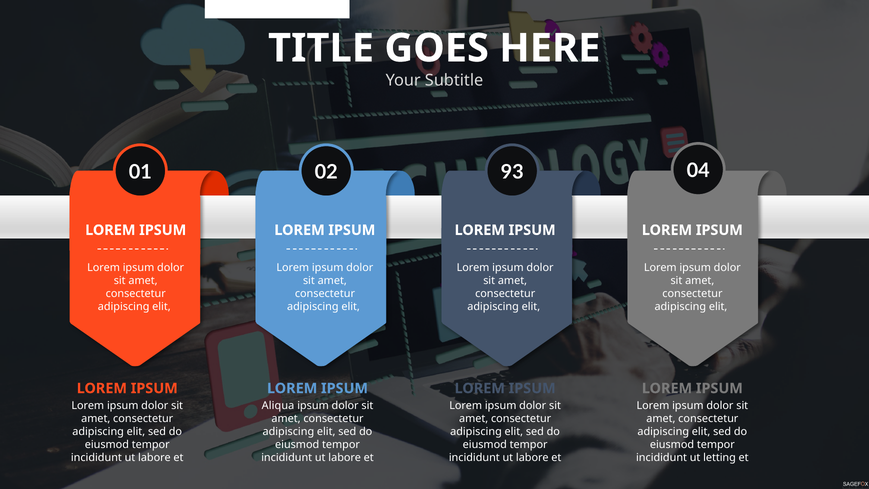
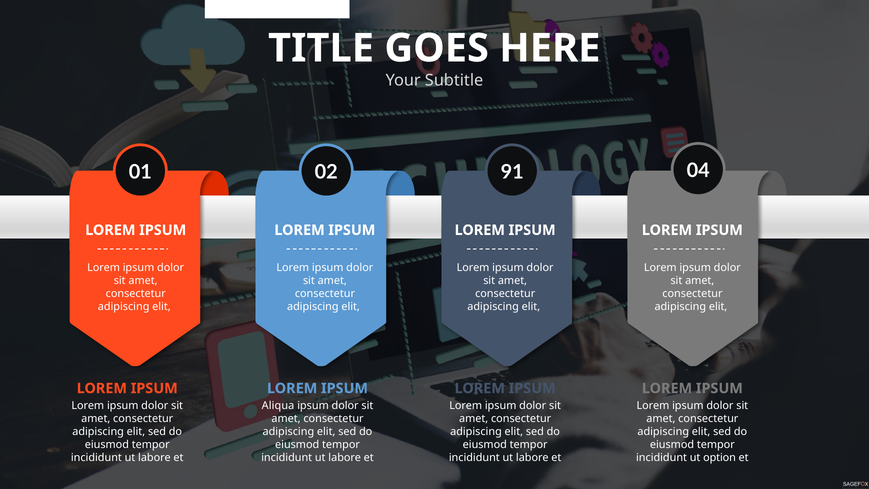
93: 93 -> 91 (512, 172)
letting: letting -> option (720, 458)
